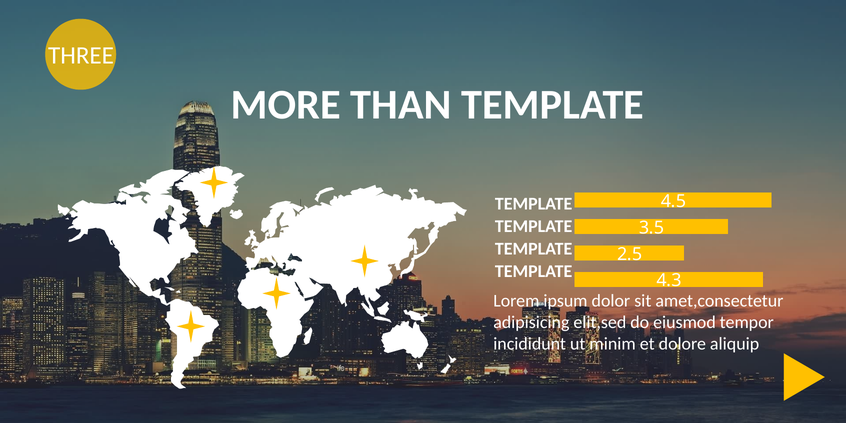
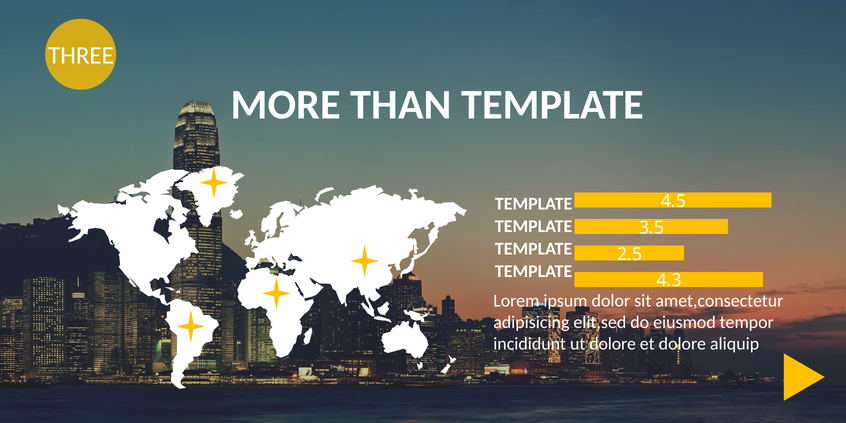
ut minim: minim -> dolore (613, 344)
